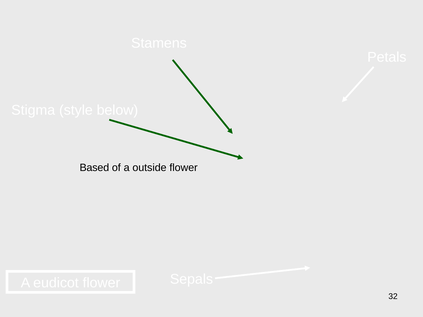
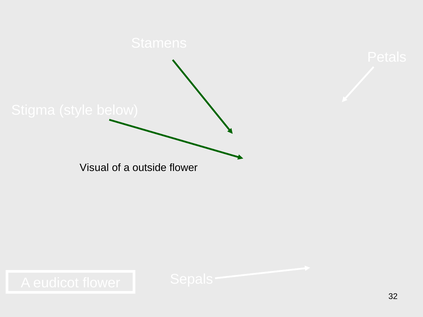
Based: Based -> Visual (94, 168)
